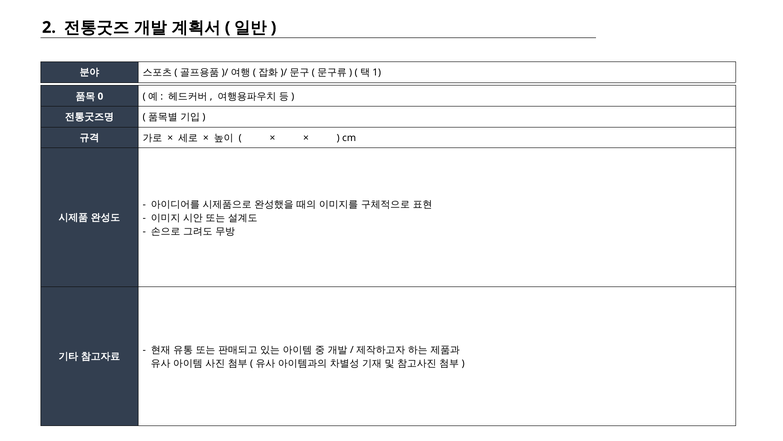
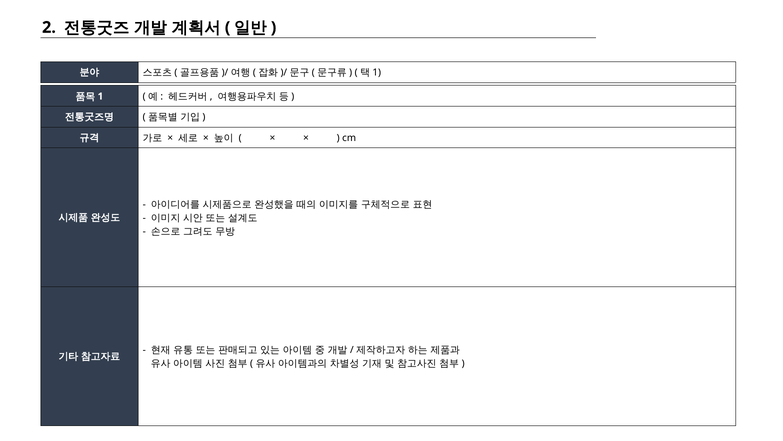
0: 0 -> 1 (100, 96)
